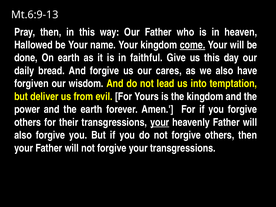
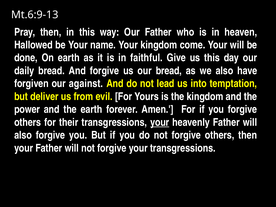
come underline: present -> none (193, 45)
our cares: cares -> bread (169, 71)
wisdom: wisdom -> against (86, 84)
